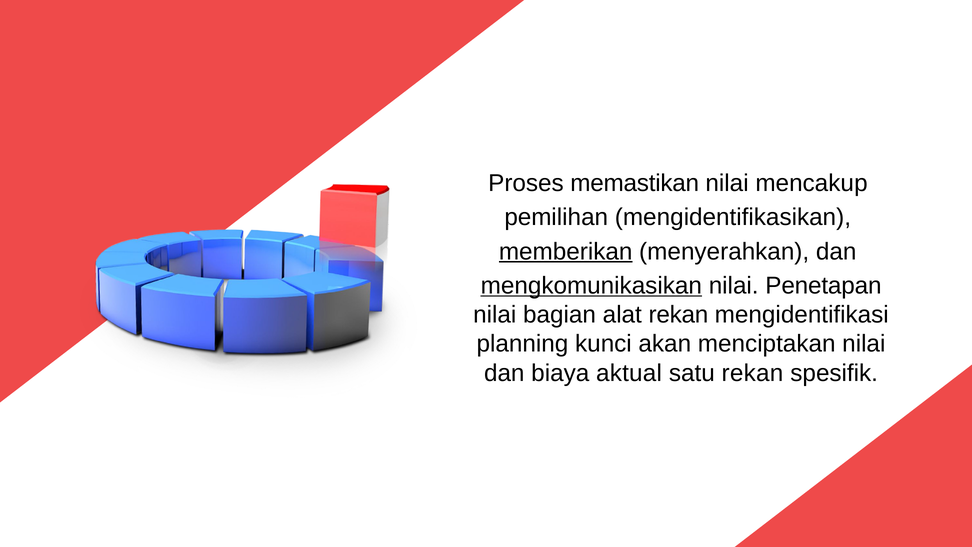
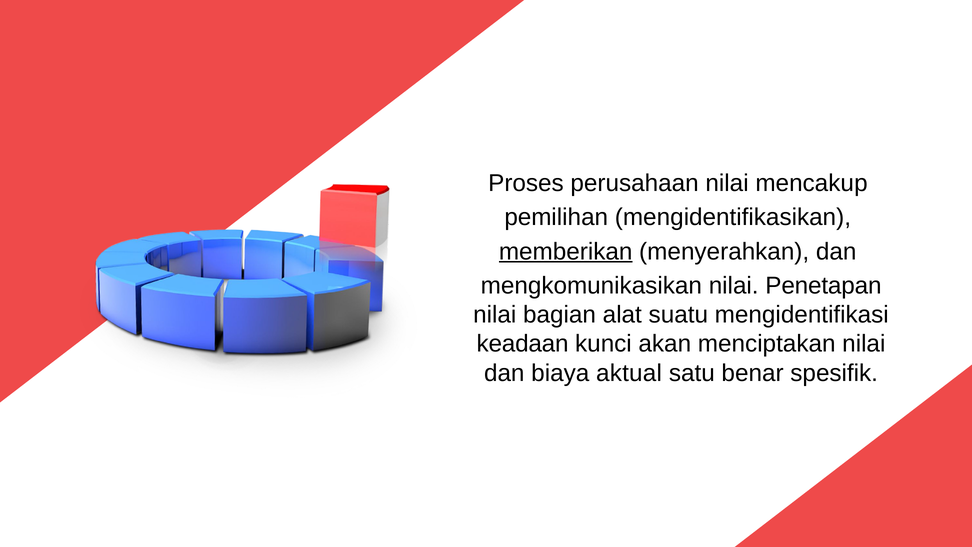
memastikan: memastikan -> perusahaan (635, 183)
mengkomunikasikan underline: present -> none (591, 285)
alat rekan: rekan -> suatu (678, 315)
planning: planning -> keadaan (523, 344)
satu rekan: rekan -> benar (753, 373)
